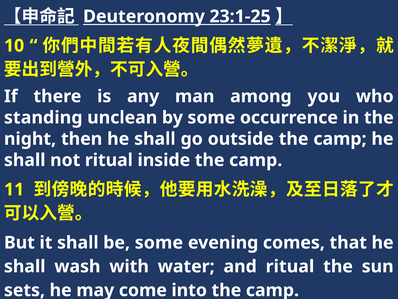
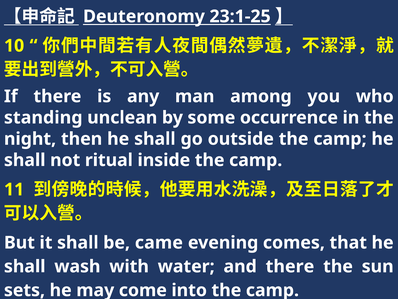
be some: some -> came (159, 242)
and ritual: ritual -> there (290, 266)
